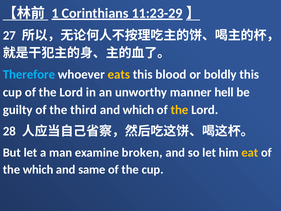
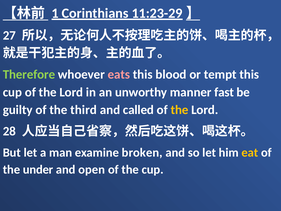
Therefore colour: light blue -> light green (29, 74)
eats colour: yellow -> pink (119, 74)
boldly: boldly -> tempt (220, 74)
hell: hell -> fast (224, 92)
and which: which -> called (138, 110)
the which: which -> under (38, 169)
same: same -> open (92, 169)
